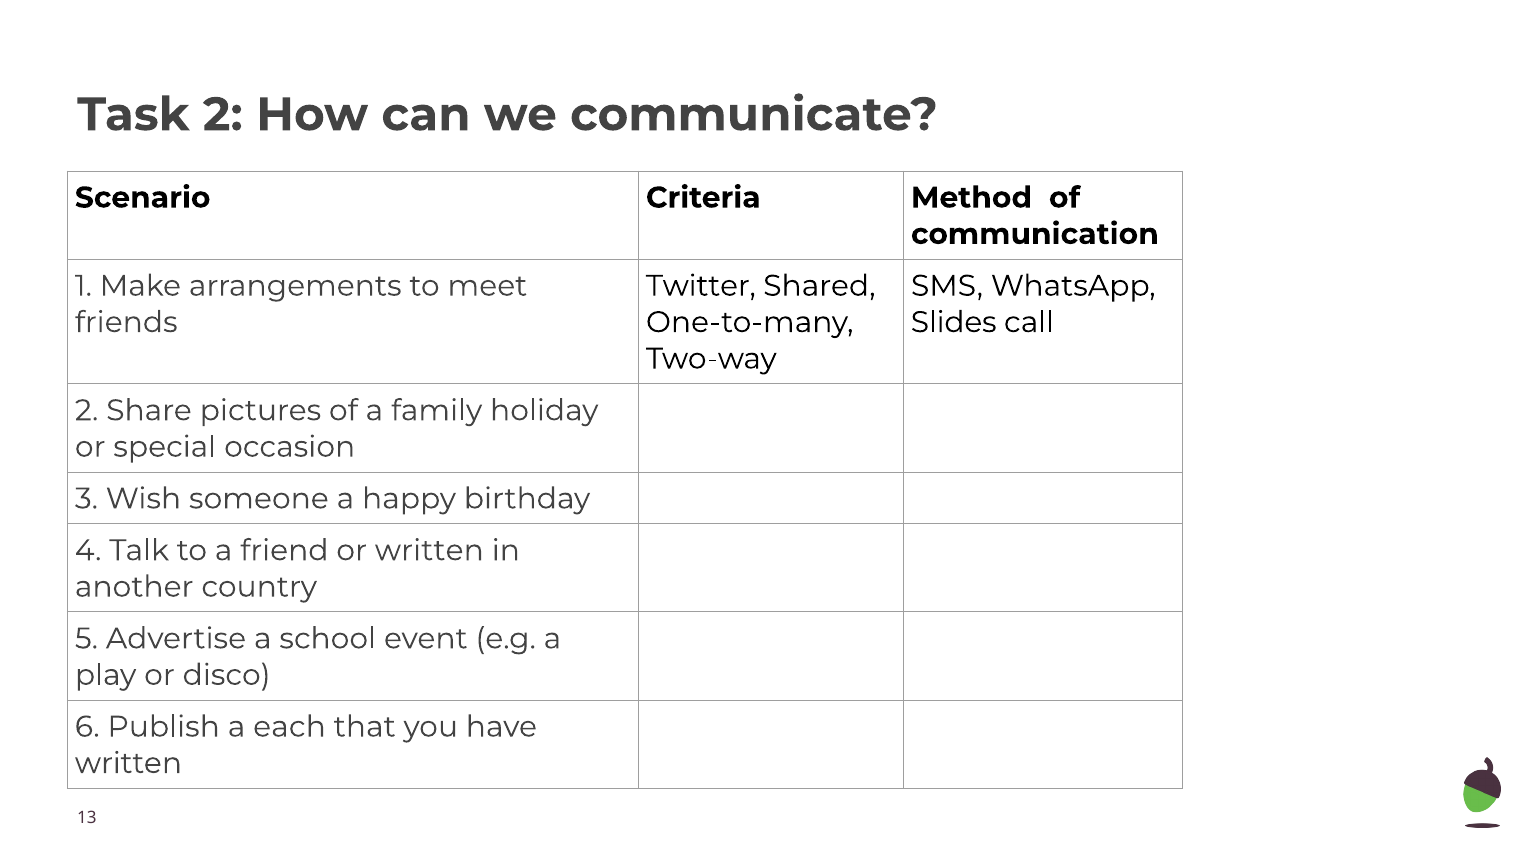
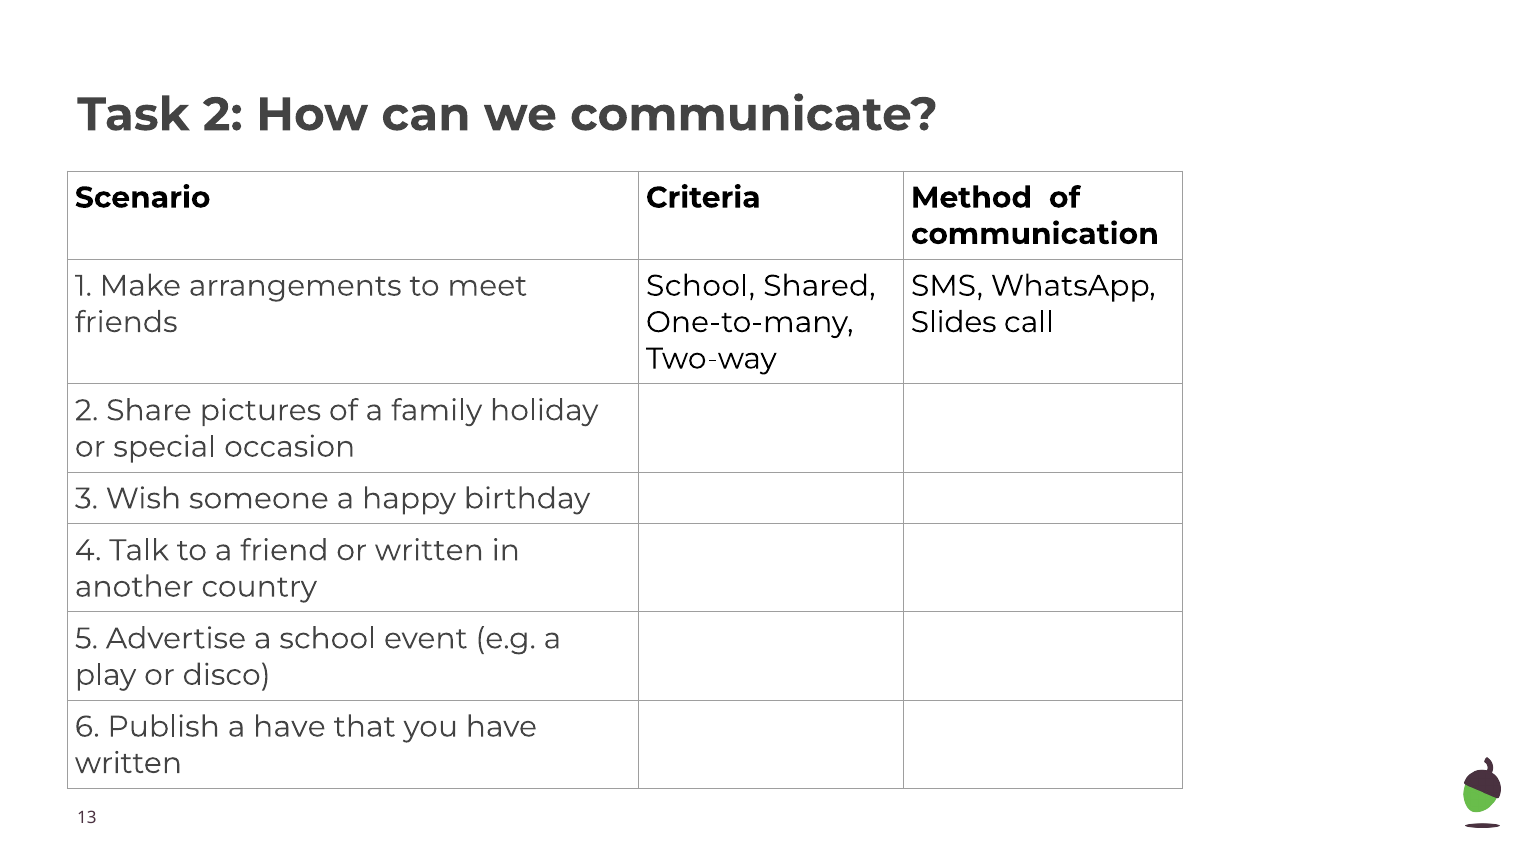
Twitter: Twitter -> School (701, 286)
a each: each -> have (289, 726)
